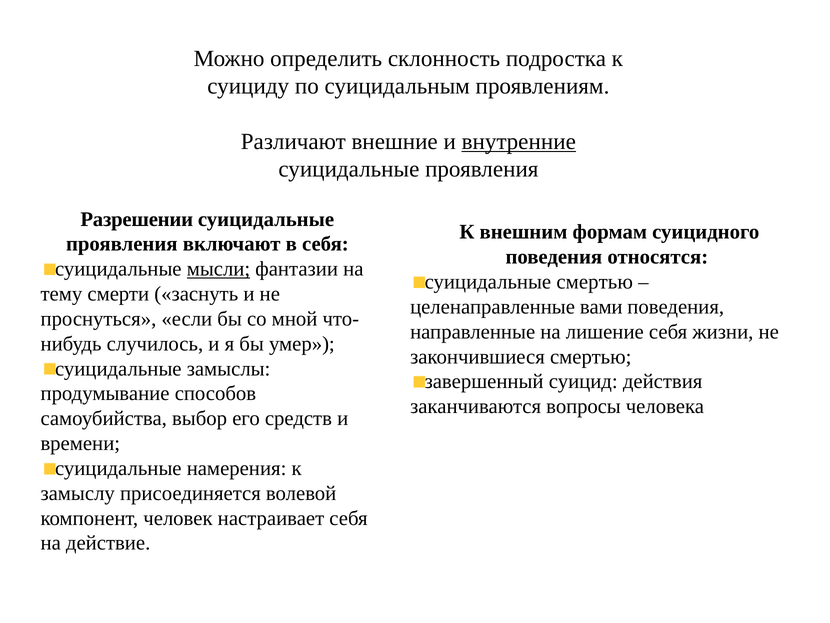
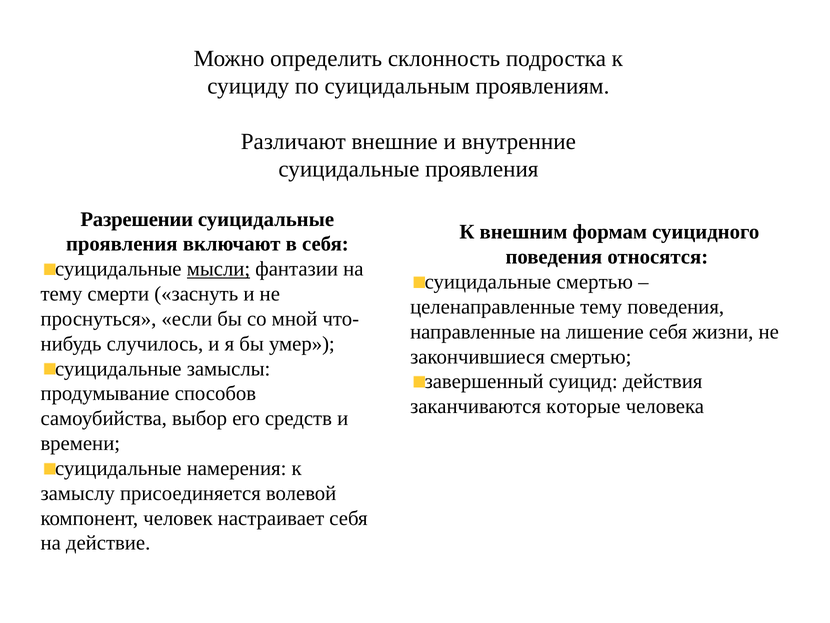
внутренние underline: present -> none (519, 141)
целенаправленные вами: вами -> тему (601, 307)
вопросы: вопросы -> которые (583, 406)
